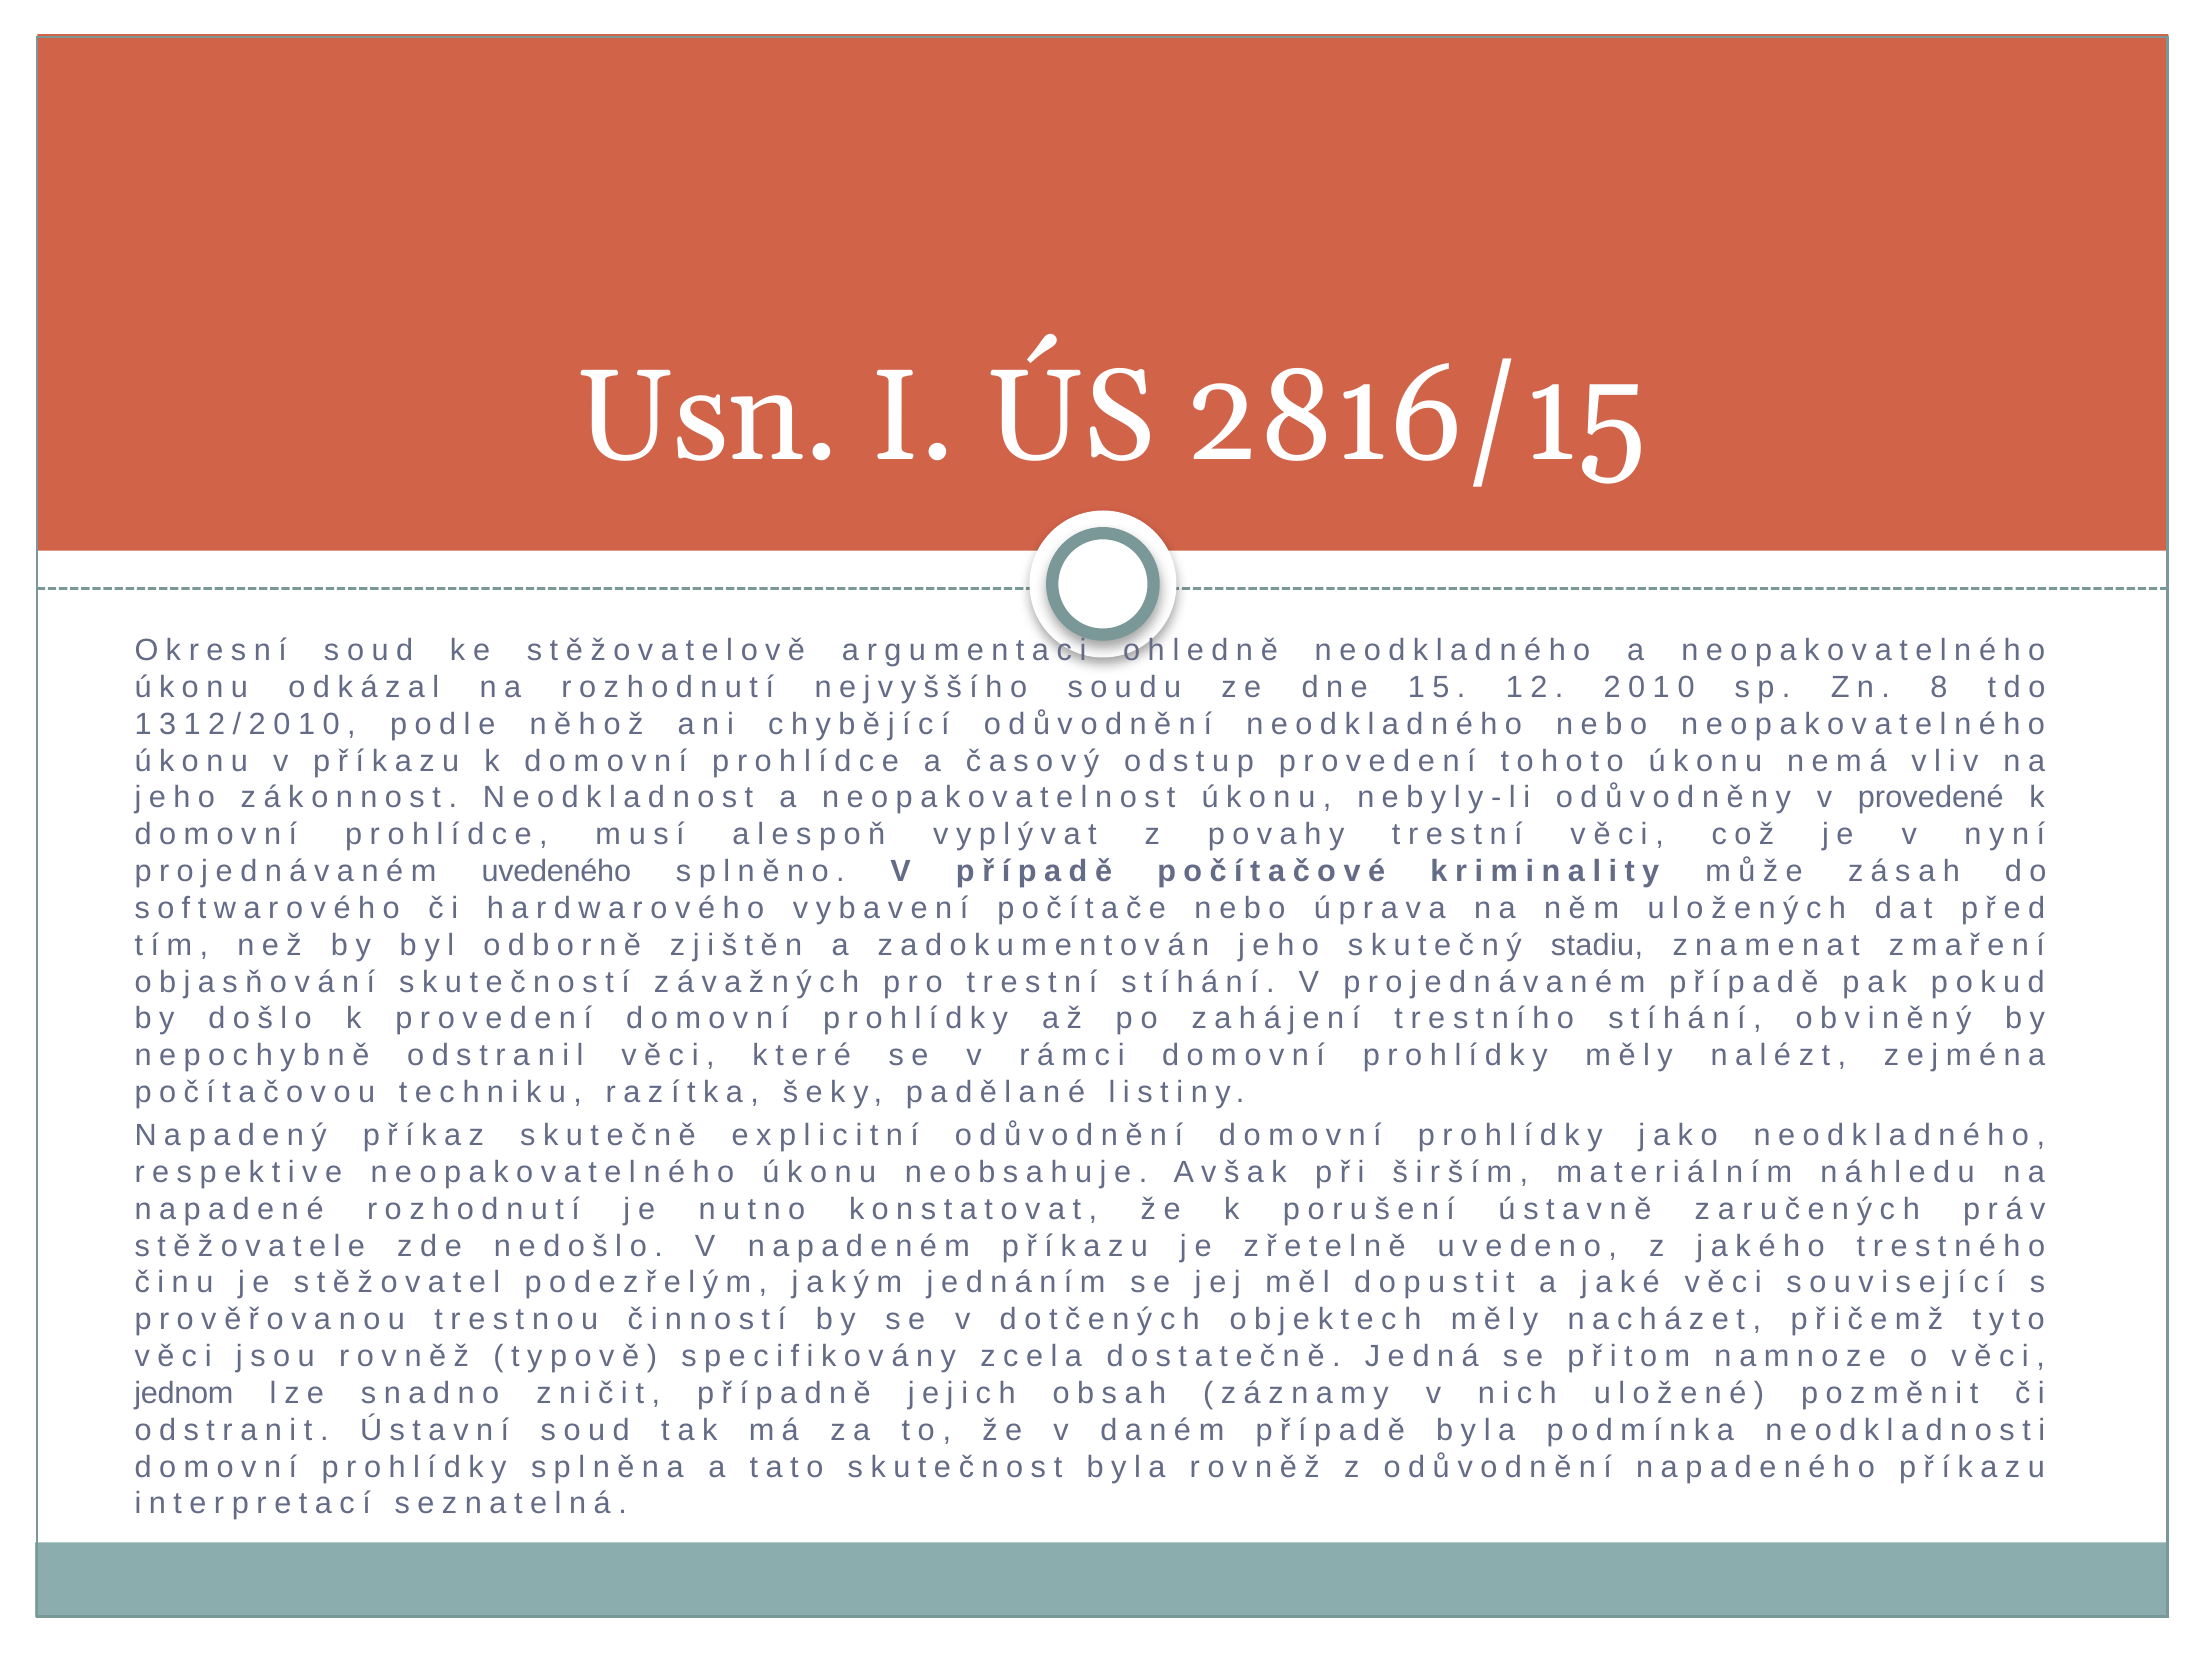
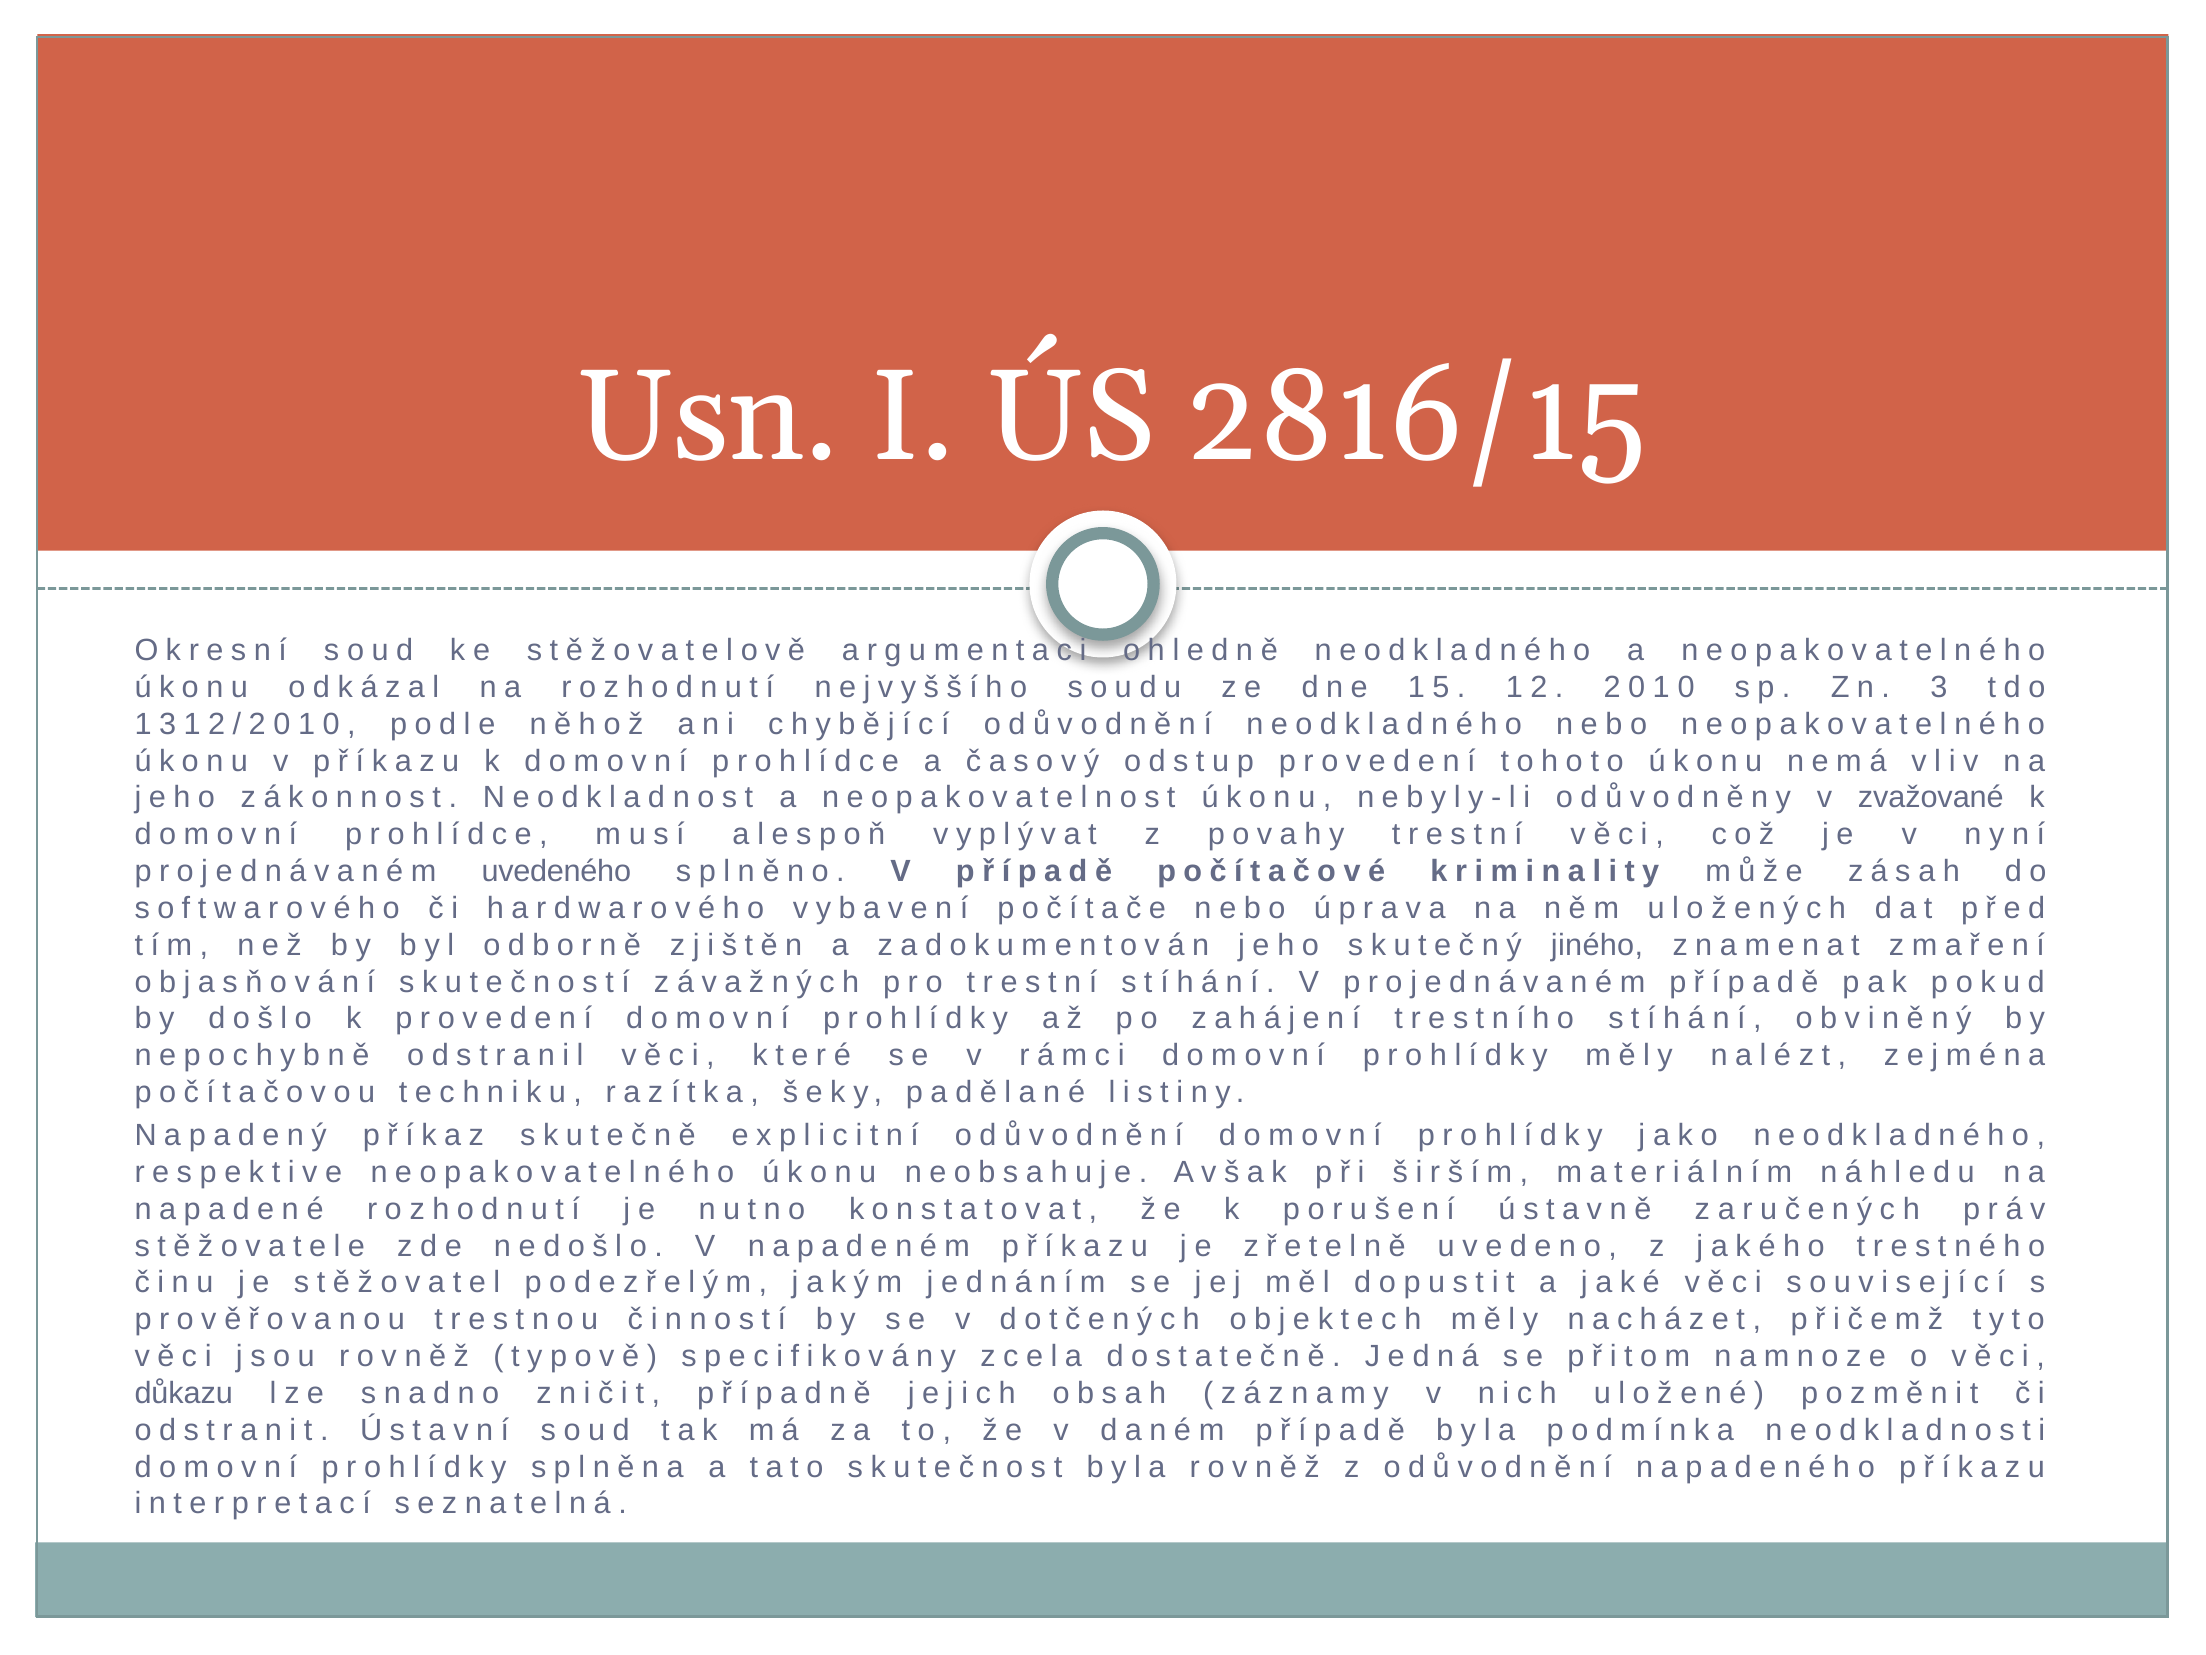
8: 8 -> 3 (1939, 687)
provedené: provedené -> zvažované (1931, 798)
stadiu: stadiu -> jiného (1597, 945)
jednom: jednom -> důkazu (184, 1393)
